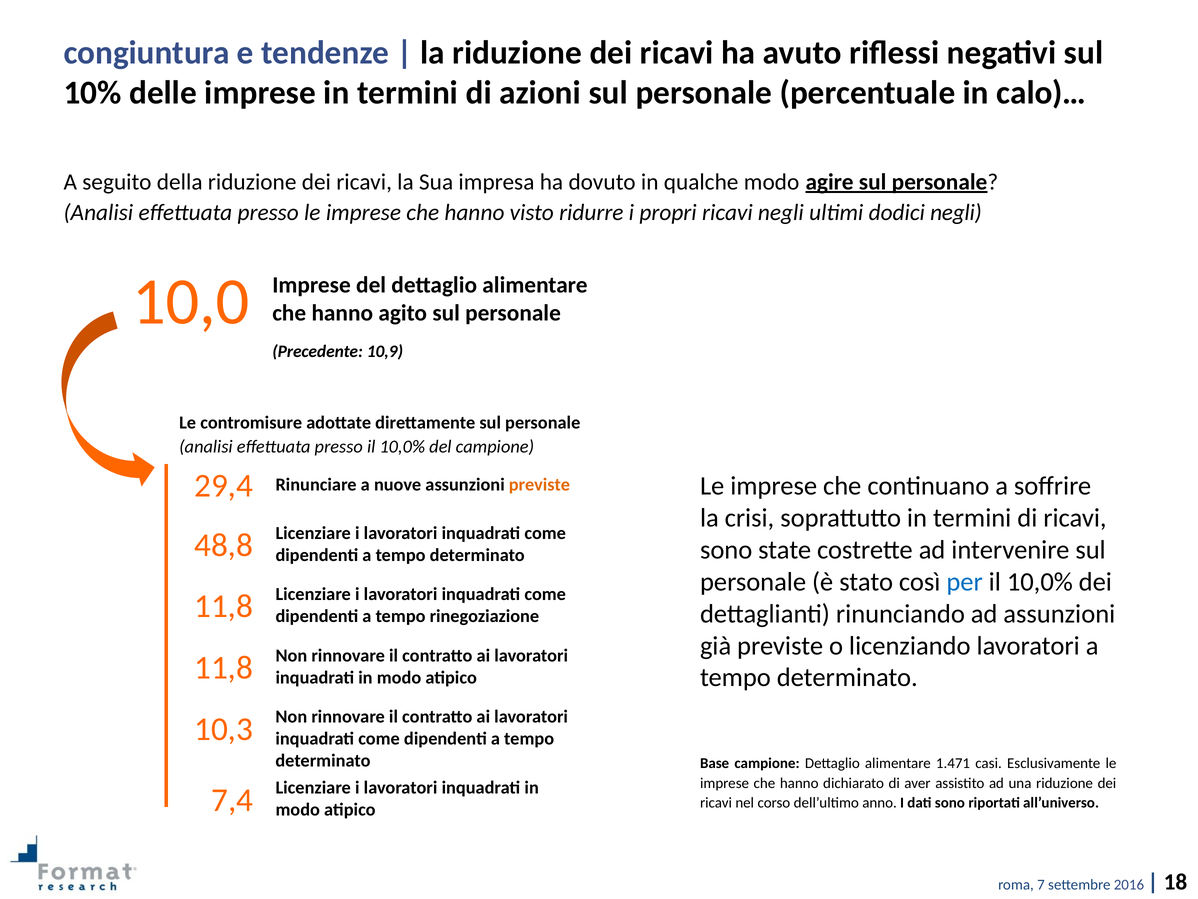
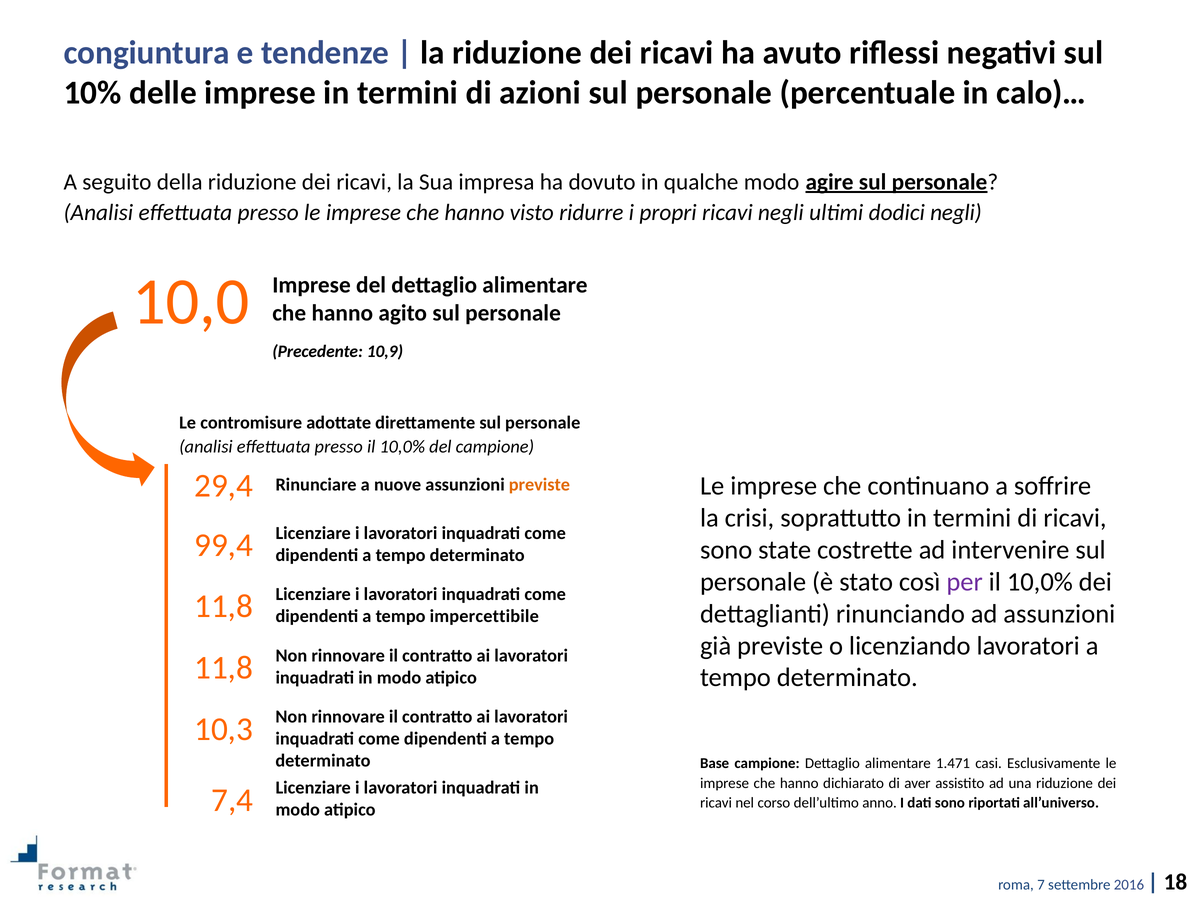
48,8: 48,8 -> 99,4 (224, 545)
per colour: blue -> purple (965, 582)
rinegoziazione: rinegoziazione -> impercettibile (484, 616)
